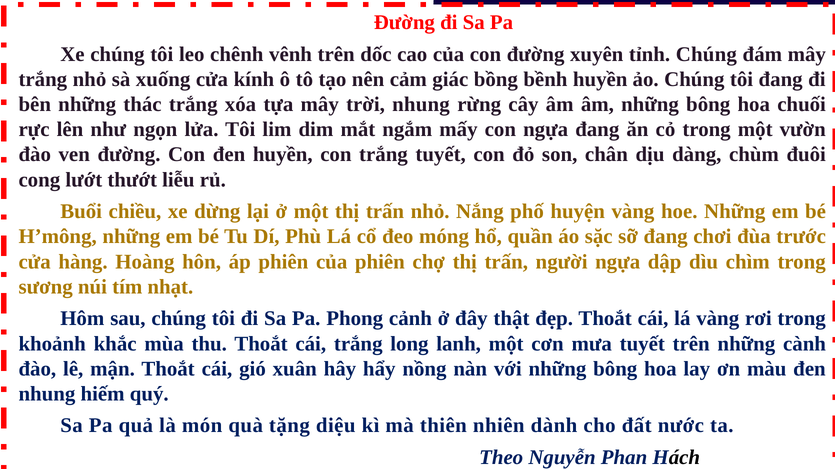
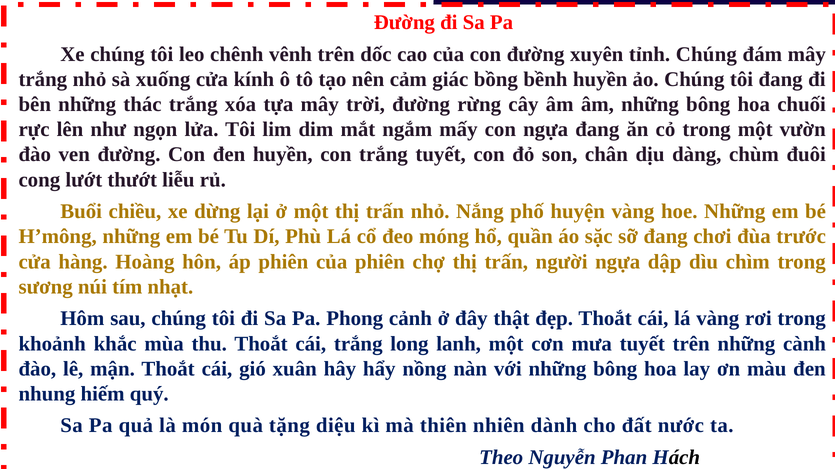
trời nhung: nhung -> đường (421, 105)
